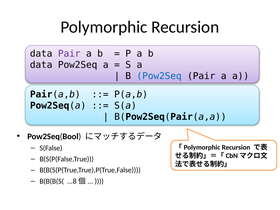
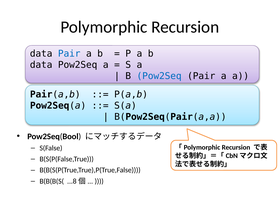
Pair colour: purple -> blue (69, 54)
